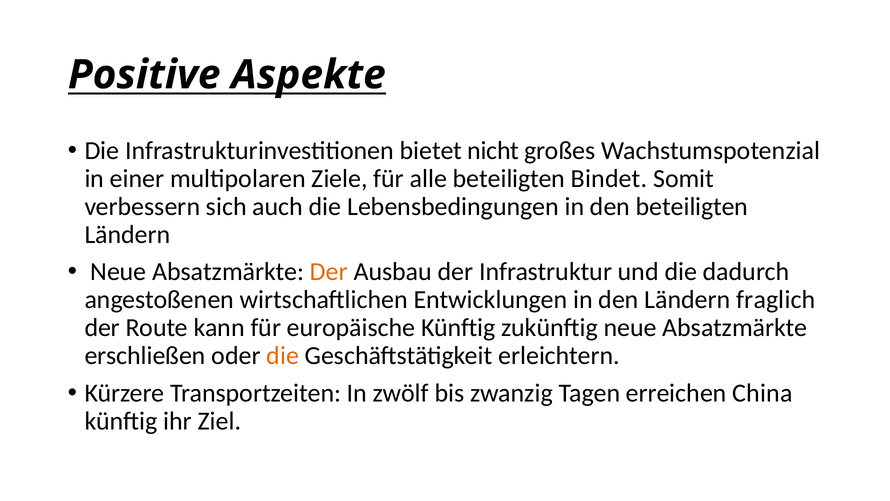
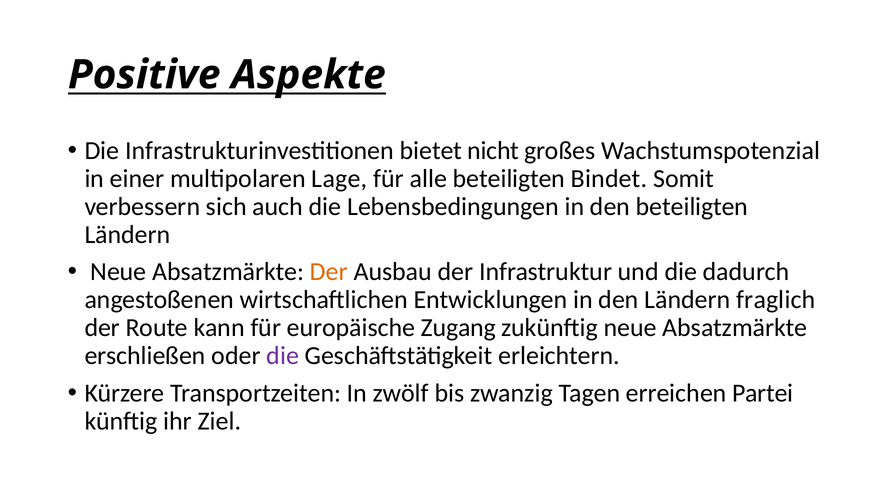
Ziele: Ziele -> Lage (339, 178)
europäische Künftig: Künftig -> Zugang (458, 328)
die colour: orange -> purple (283, 356)
China: China -> Partei (763, 393)
